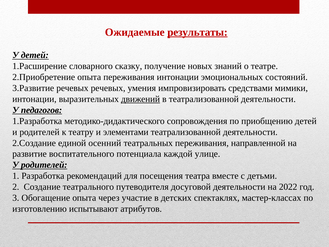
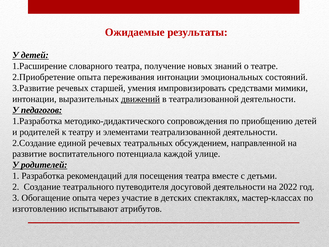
результаты underline: present -> none (197, 32)
словарного сказку: сказку -> театра (129, 66)
речевых речевых: речевых -> старшей (108, 88)
единой осенний: осенний -> речевых (105, 143)
театральных переживания: переживания -> обсуждением (202, 143)
